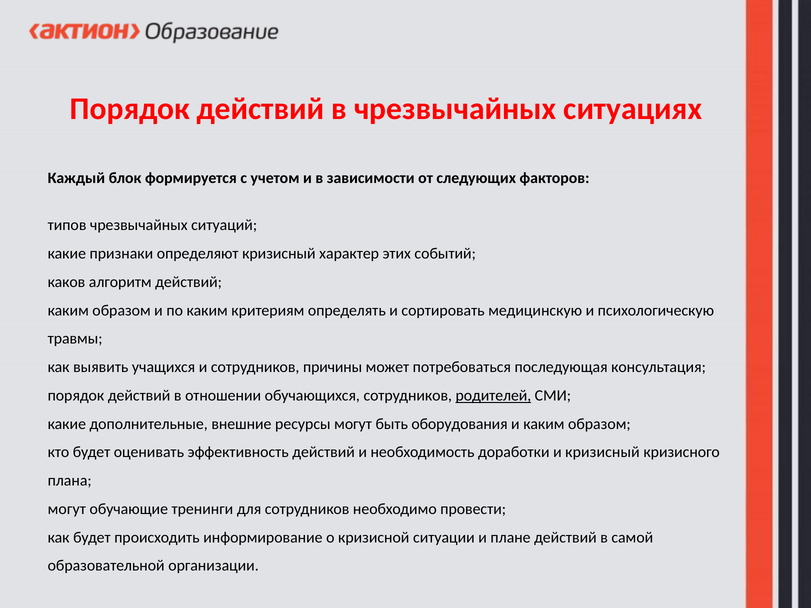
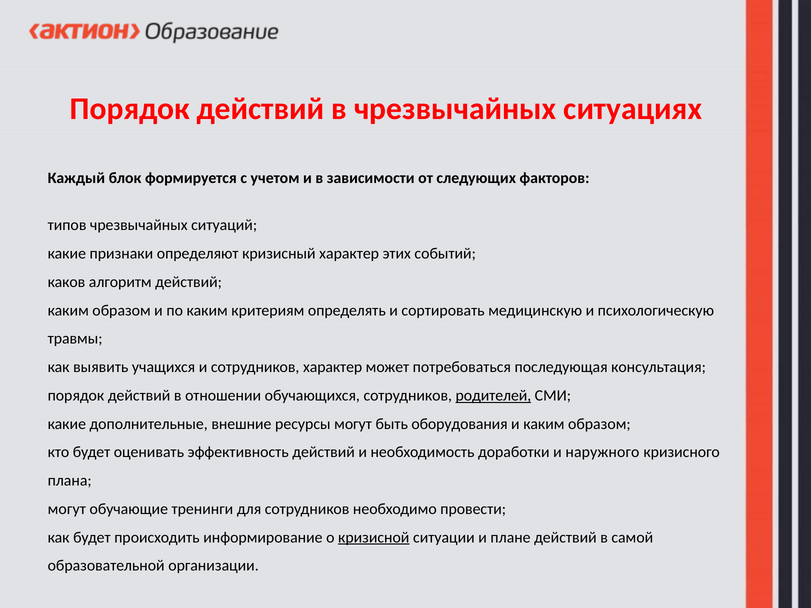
сотрудников причины: причины -> характер (333, 367)
и кризисный: кризисный -> наружного (602, 452)
кризисной underline: none -> present (374, 538)
